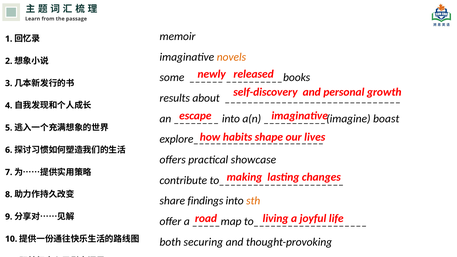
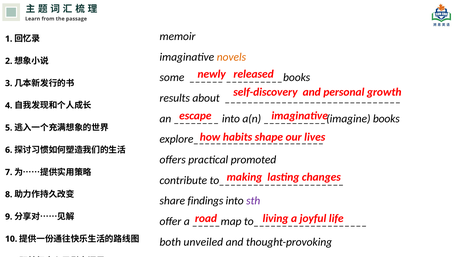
boast: boast -> books (386, 119)
showcase: showcase -> promoted (254, 160)
sth colour: orange -> purple (253, 201)
securing: securing -> unveiled (203, 242)
